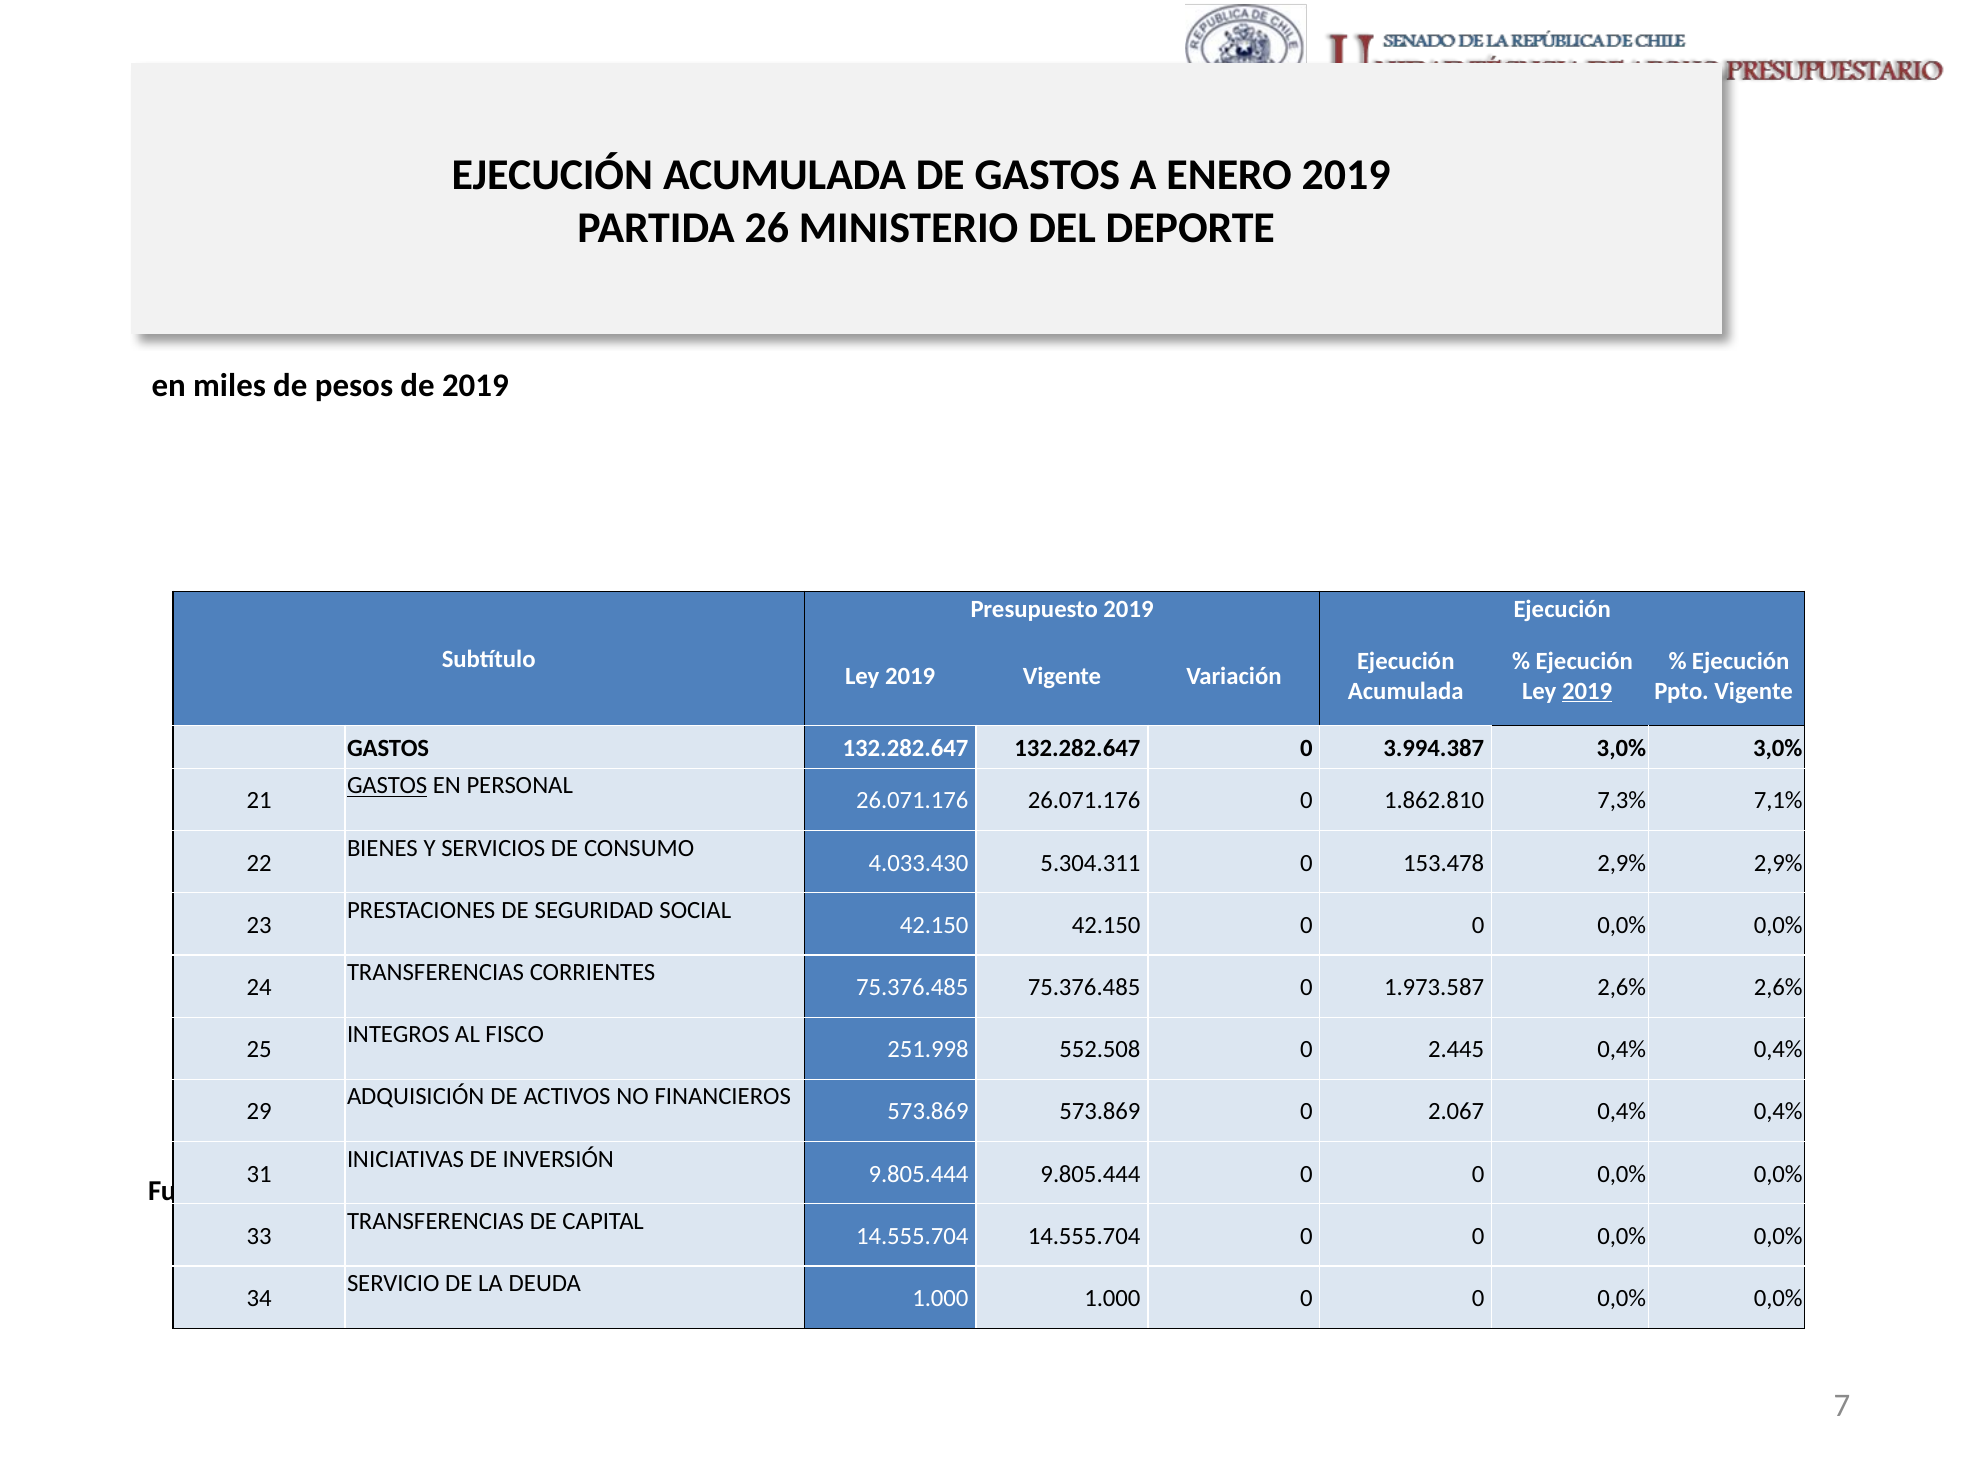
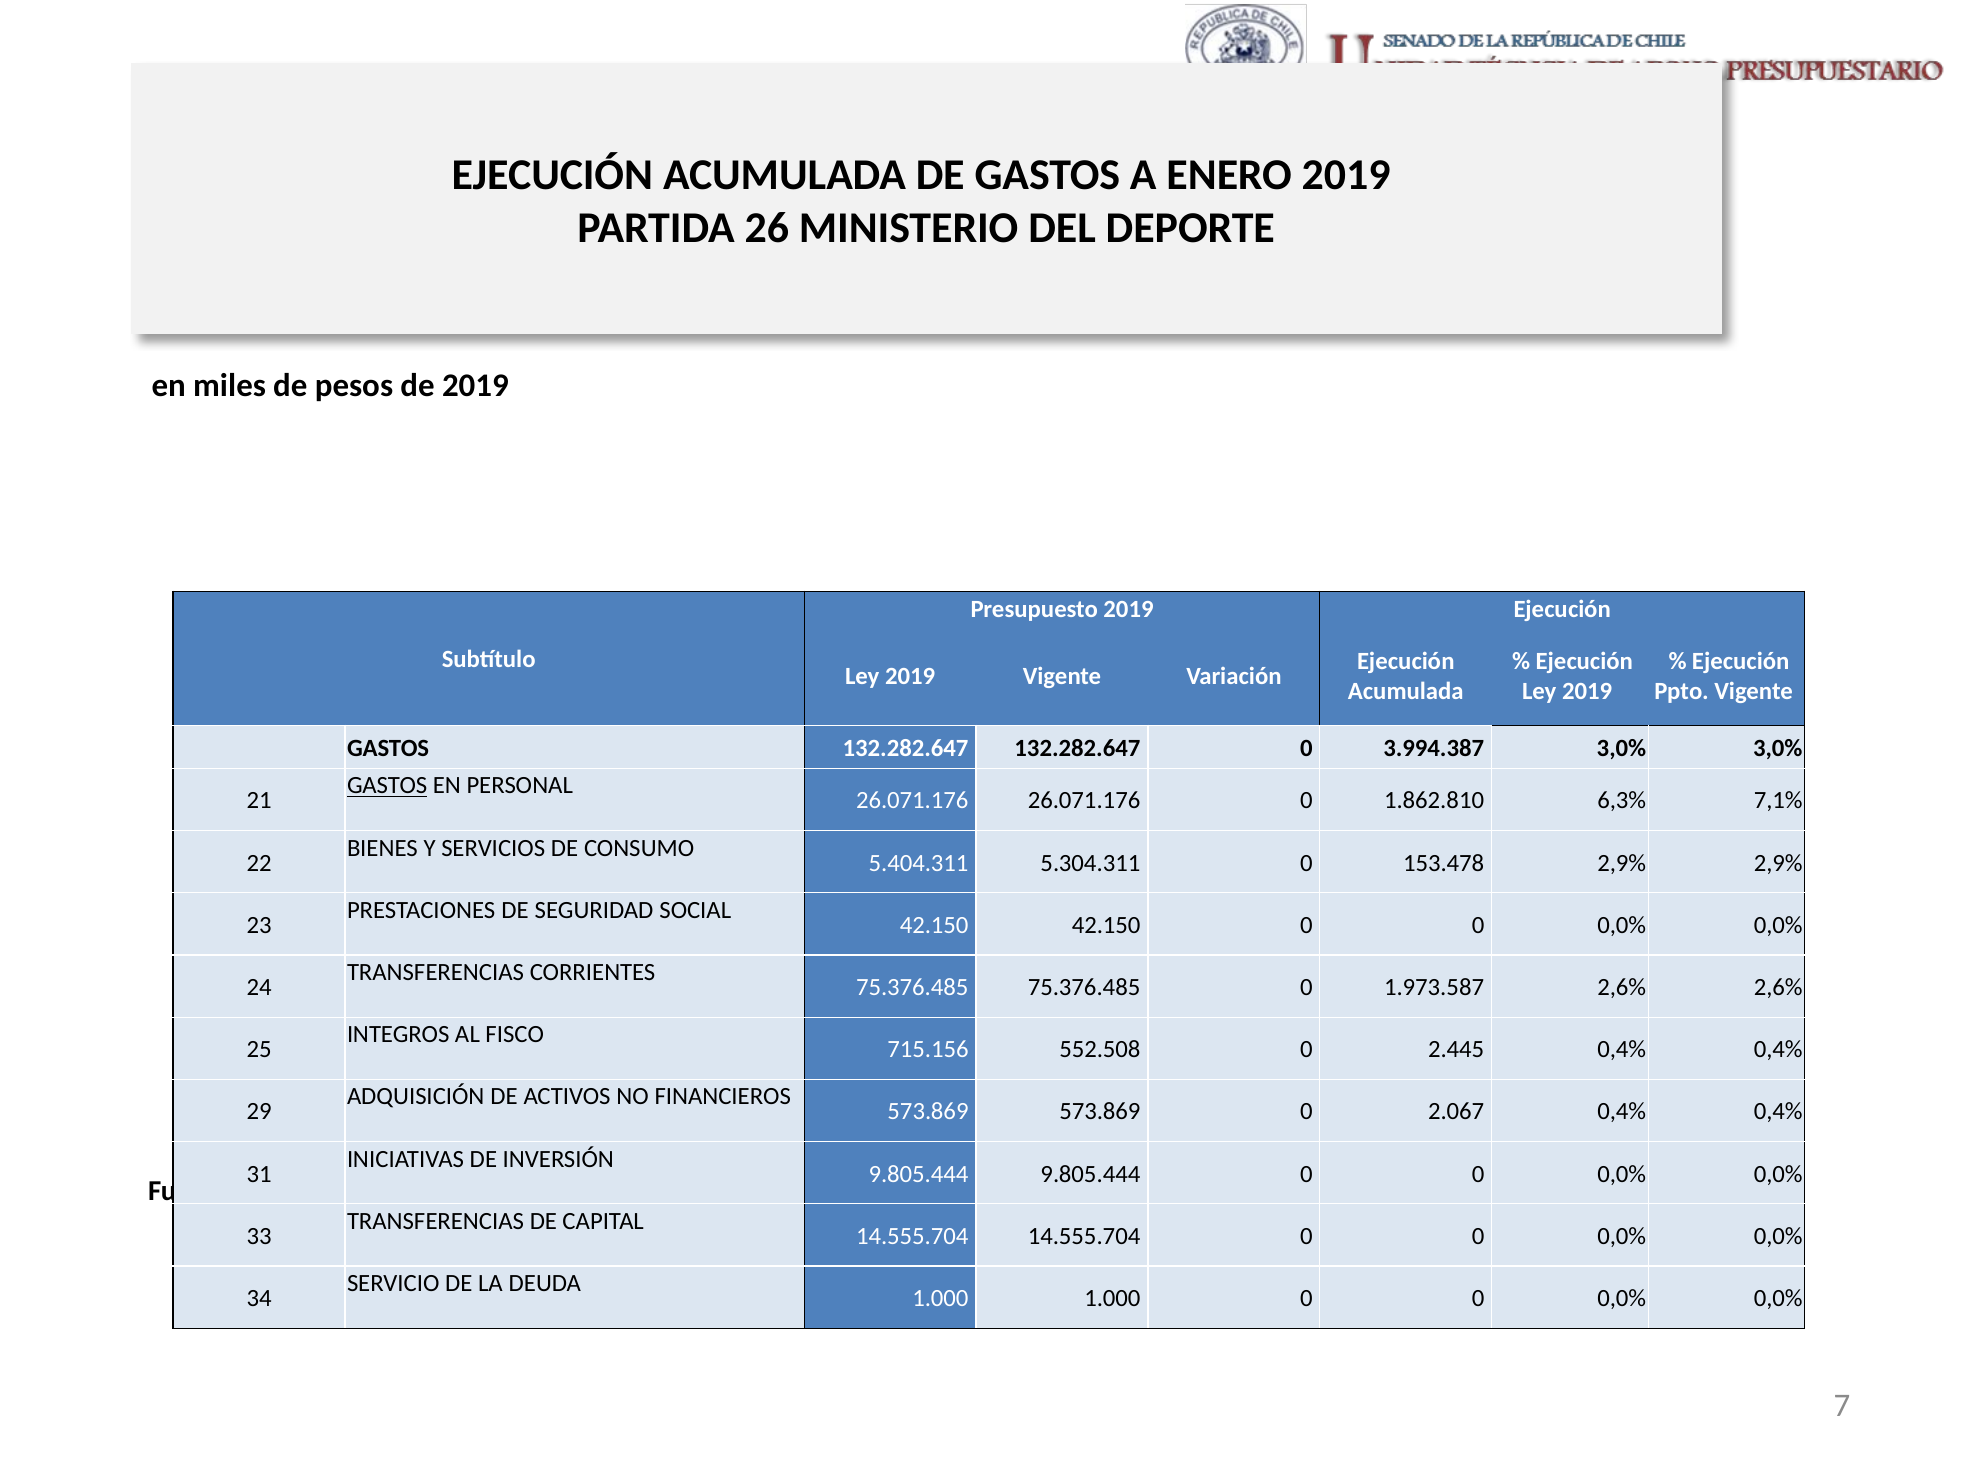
2019 underline: present -> none (1587, 691)
7,3%: 7,3% -> 6,3% (1622, 801)
4.033.430: 4.033.430 -> 5.404.311 (919, 863)
251.998: 251.998 -> 715.156 (928, 1050)
